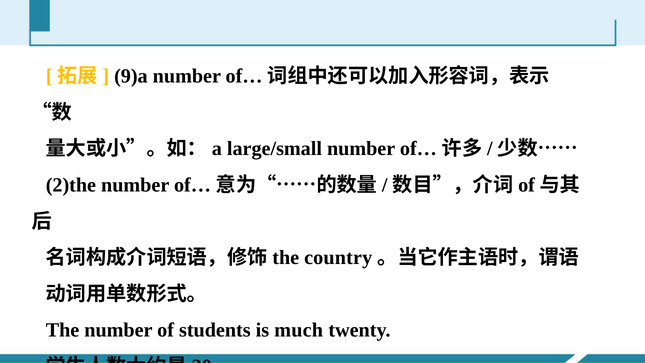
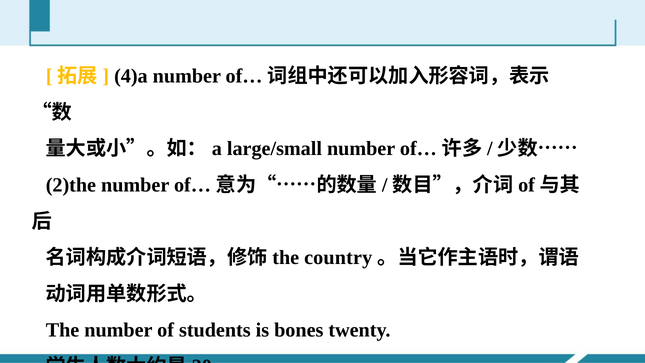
9)a: 9)a -> 4)a (131, 76)
much: much -> bones (299, 330)
